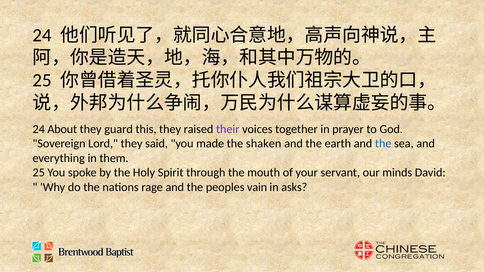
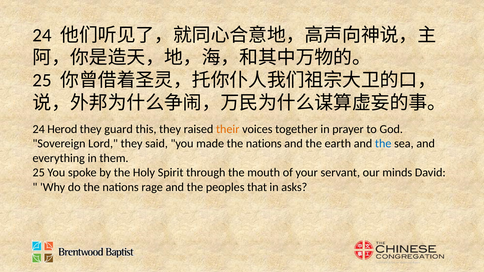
About: About -> Herod (62, 129)
their colour: purple -> orange (228, 129)
made the shaken: shaken -> nations (264, 144)
vain: vain -> that (257, 187)
